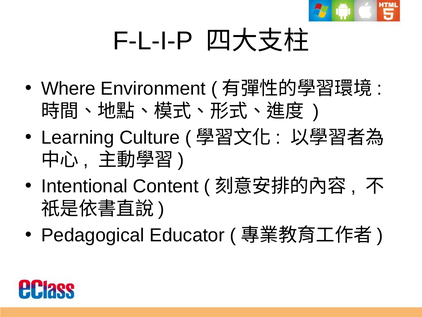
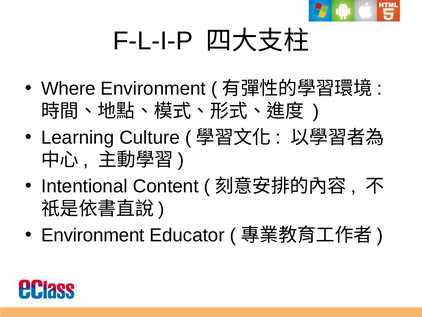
Pedagogical: Pedagogical -> Environment (93, 235)
